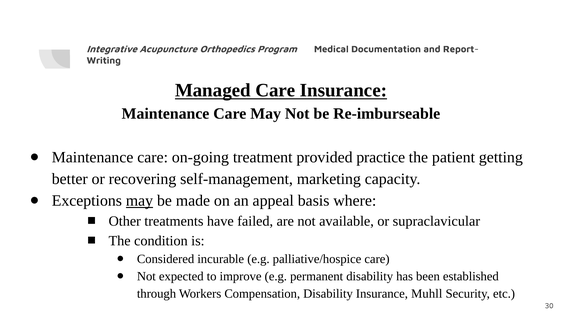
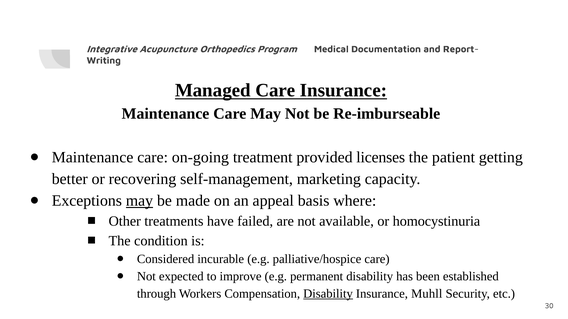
practice: practice -> licenses (381, 157)
supraclavicular: supraclavicular -> homocystinuria (436, 221)
Disability underline: none -> present (328, 294)
